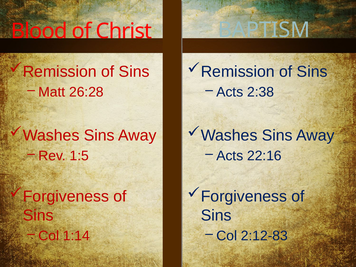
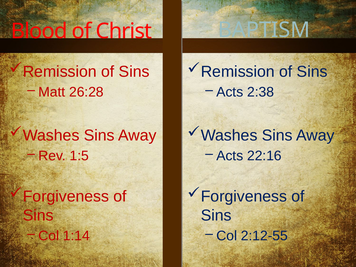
2:12-83: 2:12-83 -> 2:12-55 (264, 236)
